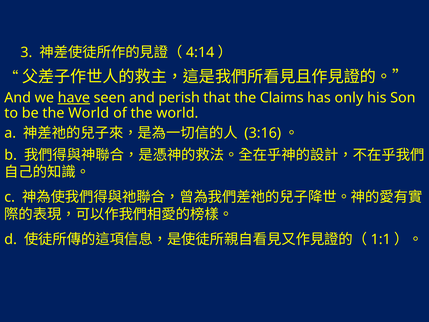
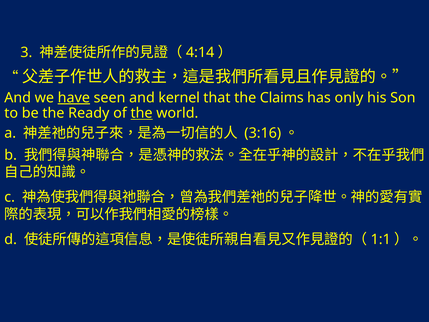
perish: perish -> kernel (179, 98)
be the World: World -> Ready (89, 113)
the underline: none -> present (142, 113)
